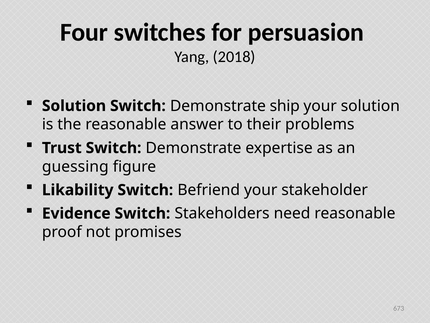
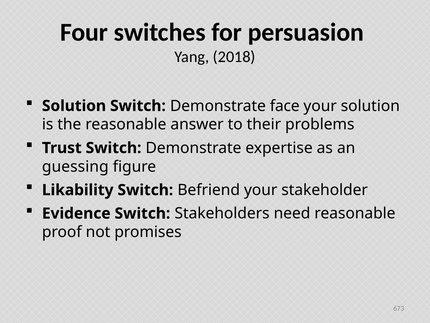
ship: ship -> face (285, 106)
